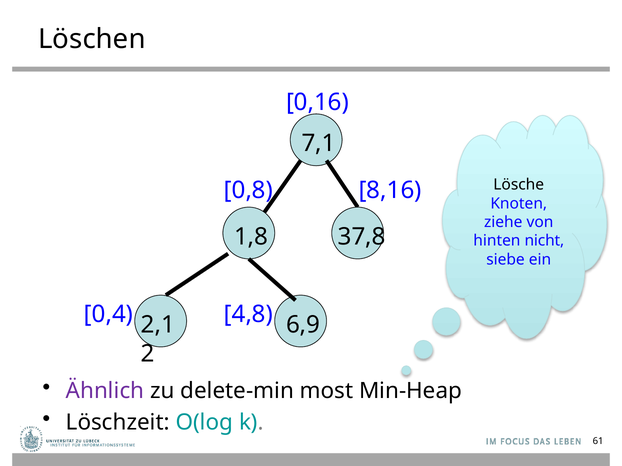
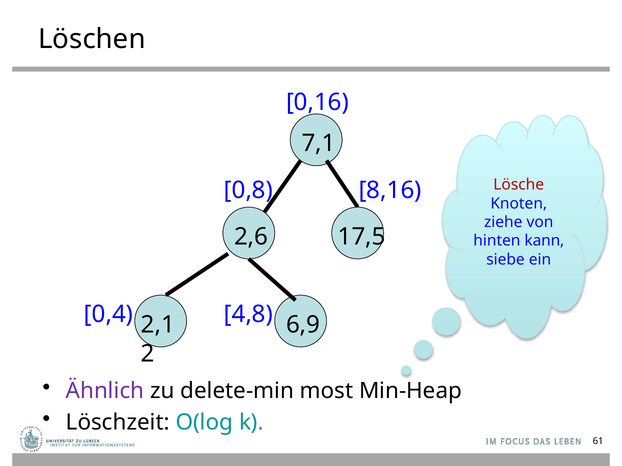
Lösche colour: black -> red (519, 185)
1,8: 1,8 -> 2,6 (251, 237)
37,8: 37,8 -> 17,5 (362, 237)
nicht: nicht -> kann (544, 241)
